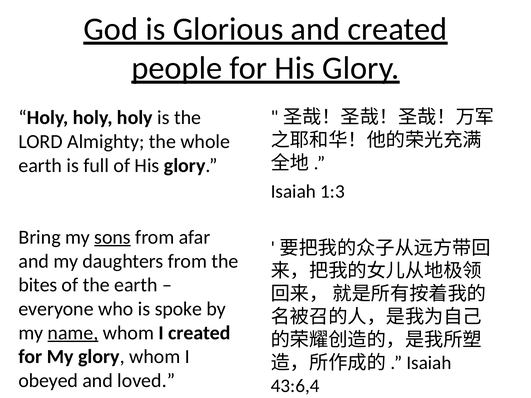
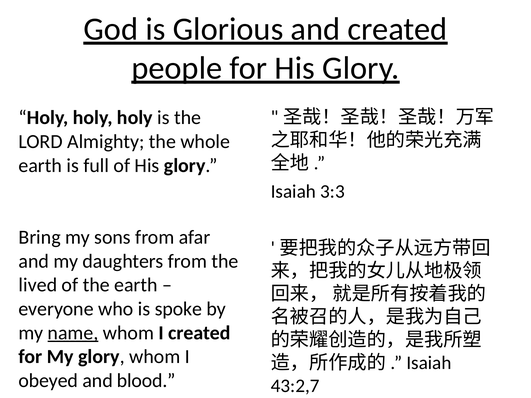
1:3: 1:3 -> 3:3 (333, 192)
sons underline: present -> none (113, 237)
bites: bites -> lived (38, 285)
loved: loved -> blood (146, 381)
43:6,4: 43:6,4 -> 43:2,7 (295, 386)
